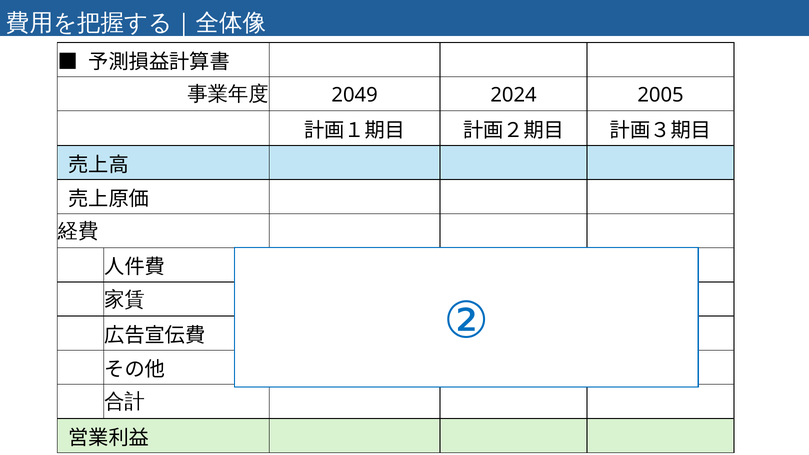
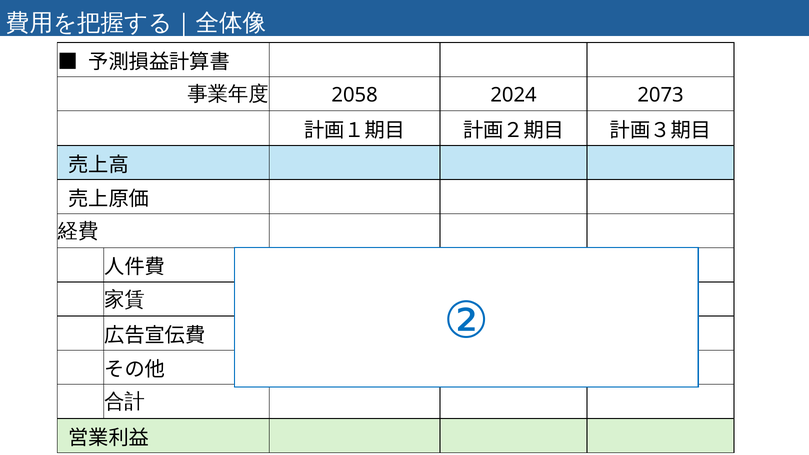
2049: 2049 -> 2058 (355, 95)
2005: 2005 -> 2073 (661, 95)
